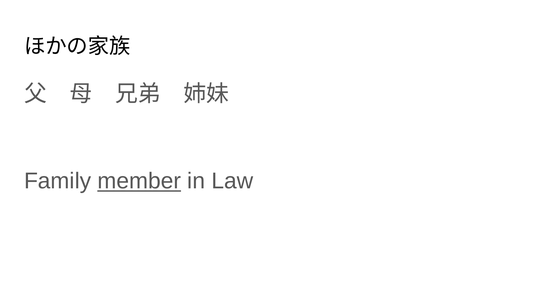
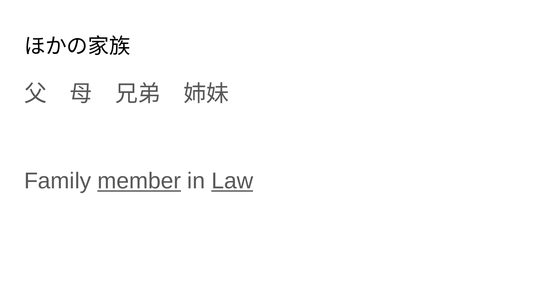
Law underline: none -> present (232, 181)
